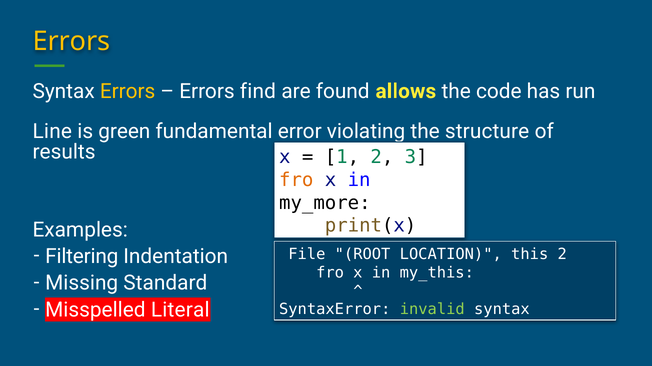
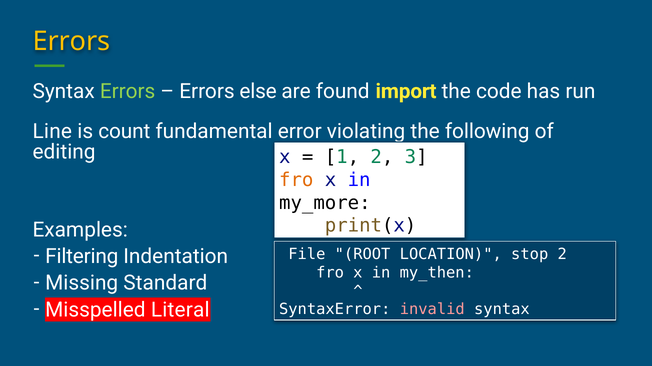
Errors colour: yellow -> light green (128, 91)
find: find -> else (258, 91)
allows: allows -> import (406, 91)
green: green -> count (124, 132)
structure: structure -> following (487, 132)
results: results -> editing (64, 152)
this: this -> stop (530, 255)
my_this: my_this -> my_then (437, 273)
invalid colour: light green -> pink (432, 310)
